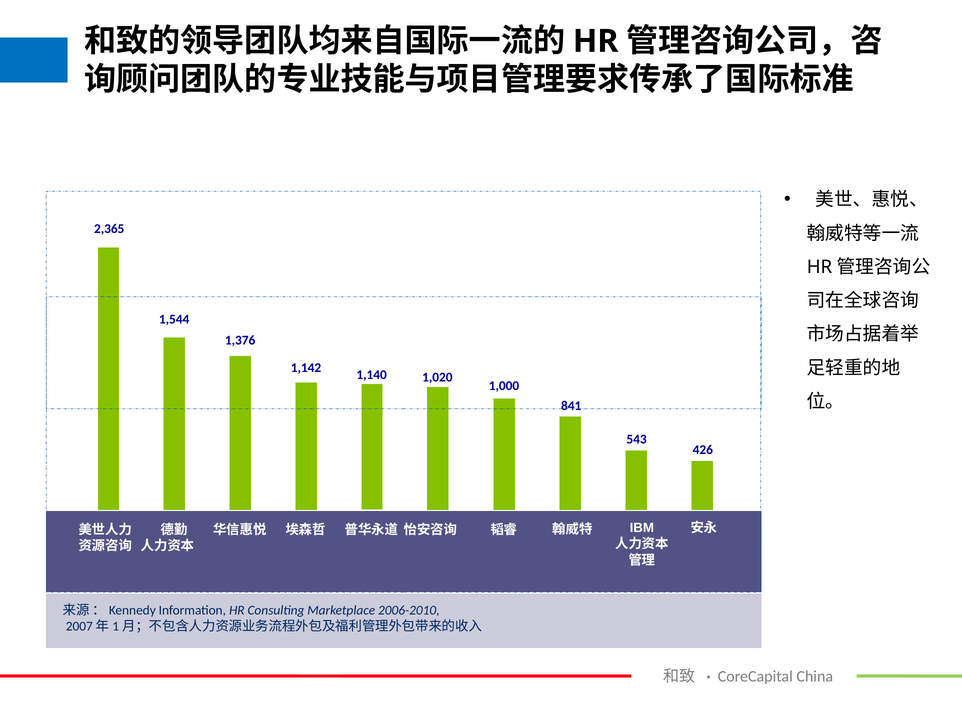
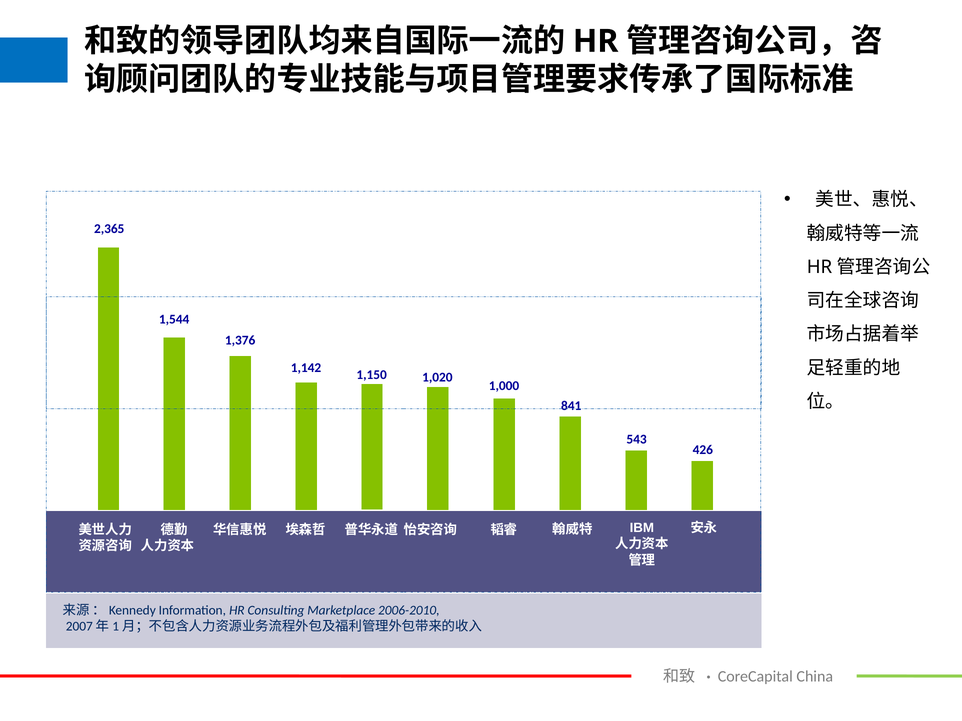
1,140: 1,140 -> 1,150 (372, 375)
